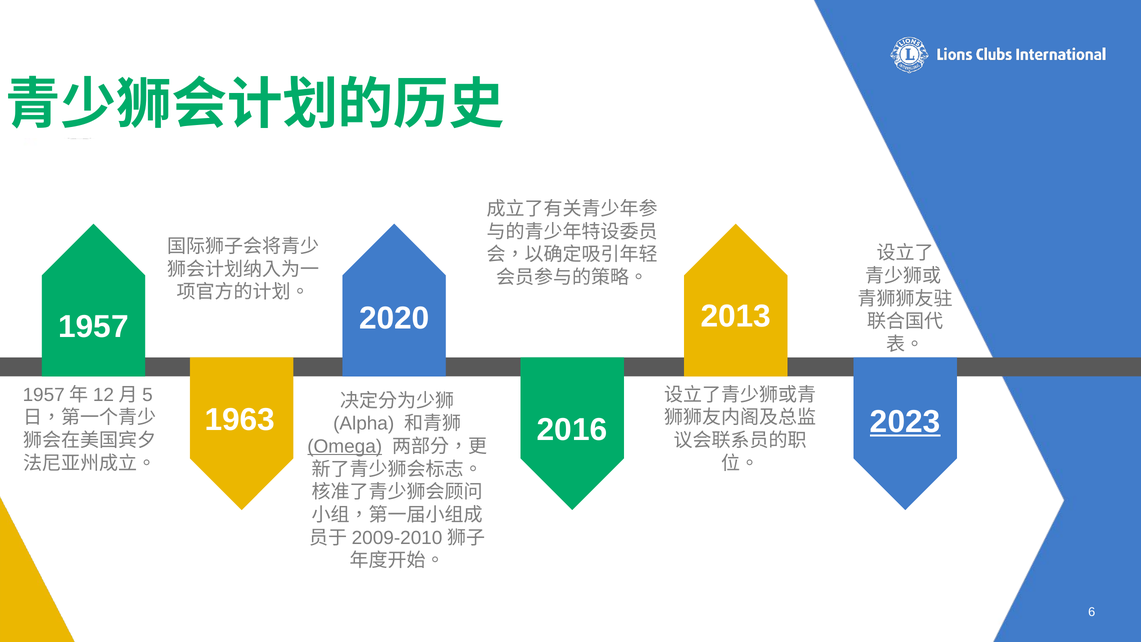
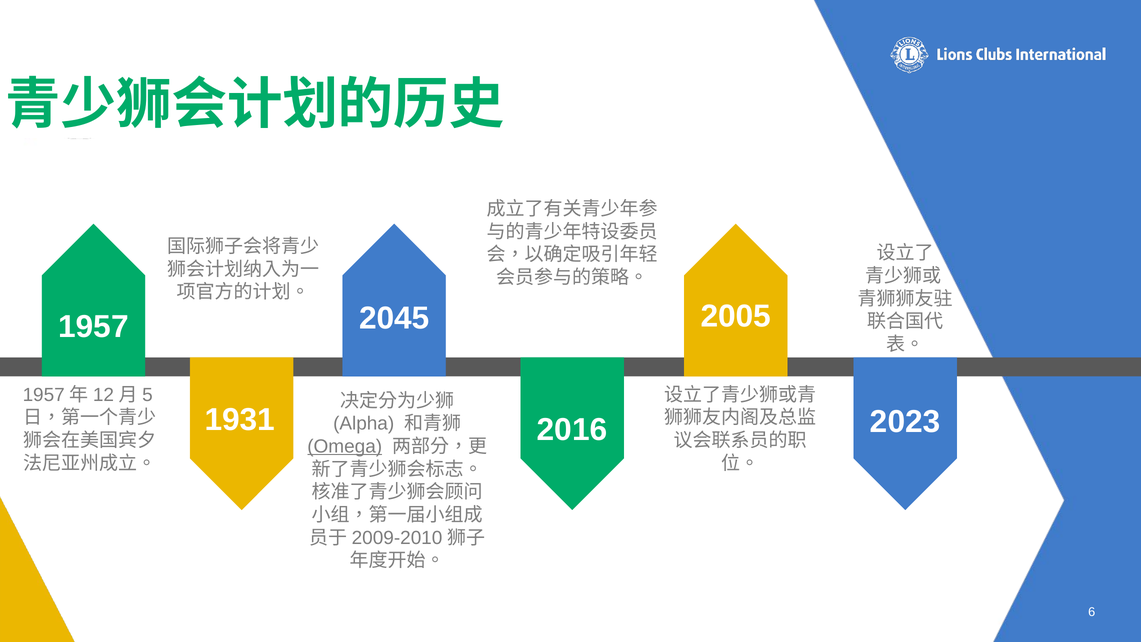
2013: 2013 -> 2005 (736, 316)
2020: 2020 -> 2045 (394, 318)
1963: 1963 -> 1931 (240, 420)
2023 underline: present -> none (905, 422)
